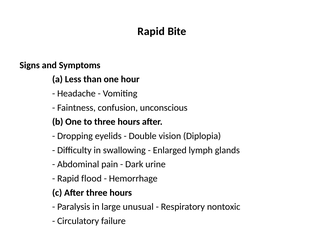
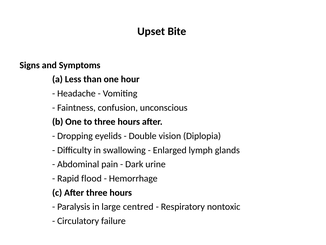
Rapid: Rapid -> Upset (151, 31)
unusual: unusual -> centred (138, 206)
